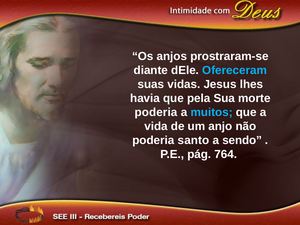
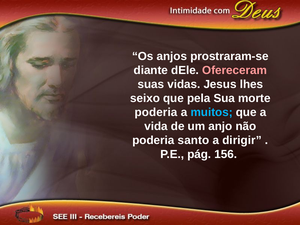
Ofereceram colour: light blue -> pink (235, 70)
havia: havia -> seixo (145, 98)
sendo: sendo -> dirigir (242, 140)
764: 764 -> 156 (226, 154)
